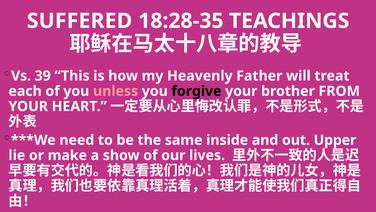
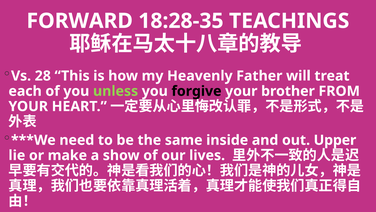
SUFFERED: SUFFERED -> FORWARD (80, 21)
39: 39 -> 28 (43, 76)
unless colour: pink -> light green (116, 91)
